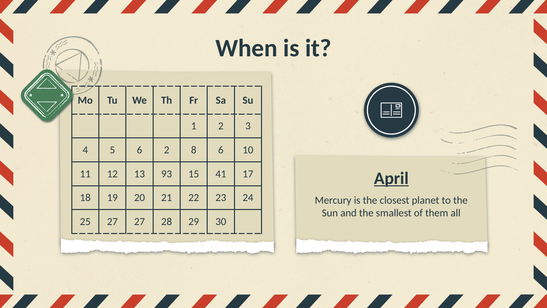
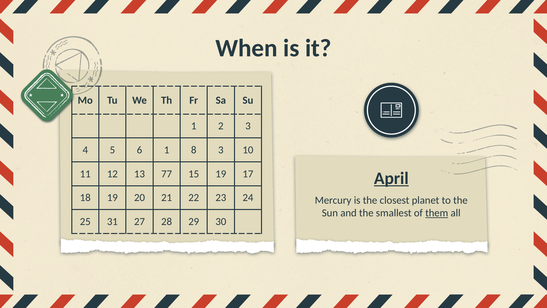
6 2: 2 -> 1 (167, 150)
8 6: 6 -> 3 (221, 150)
93: 93 -> 77 (167, 174)
15 41: 41 -> 19 (221, 174)
them underline: none -> present (437, 213)
25 27: 27 -> 31 (112, 221)
